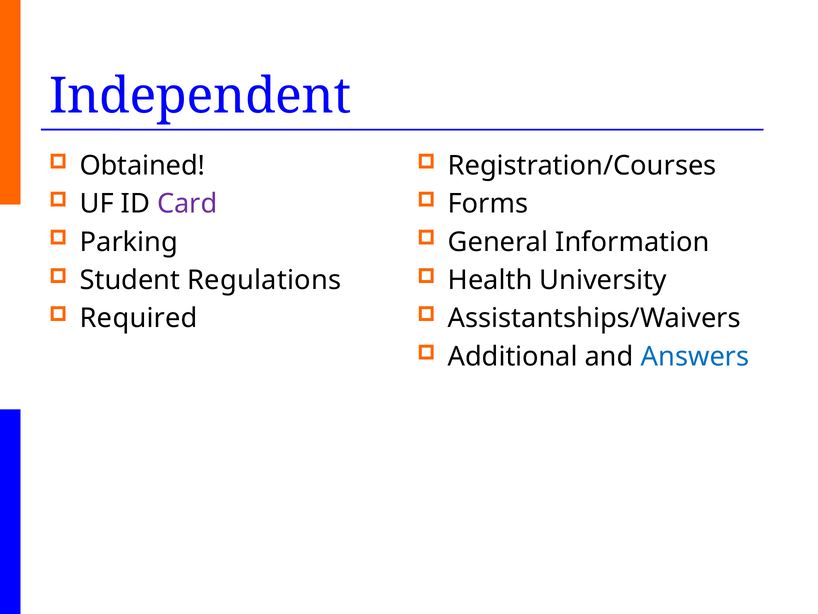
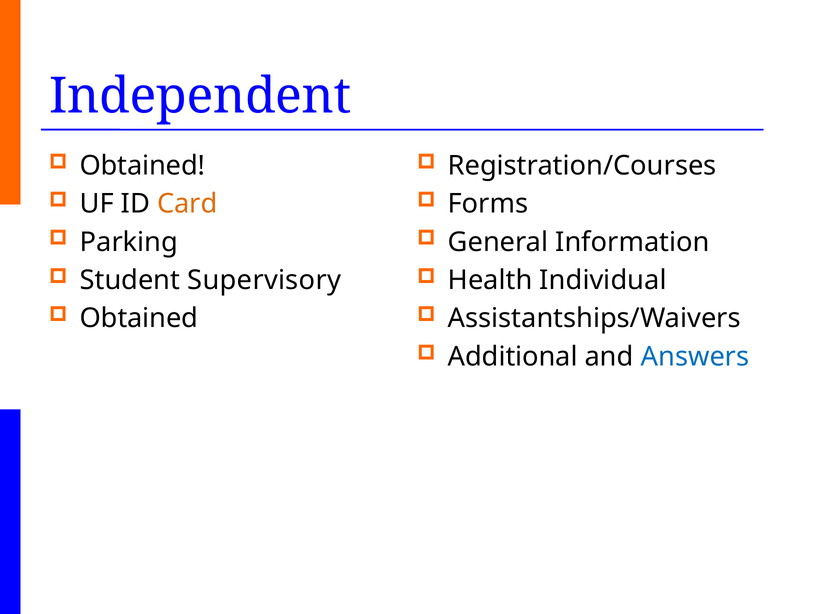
Card colour: purple -> orange (187, 204)
Regulations: Regulations -> Supervisory (264, 280)
University: University -> Individual (603, 280)
Required: Required -> Obtained (139, 318)
